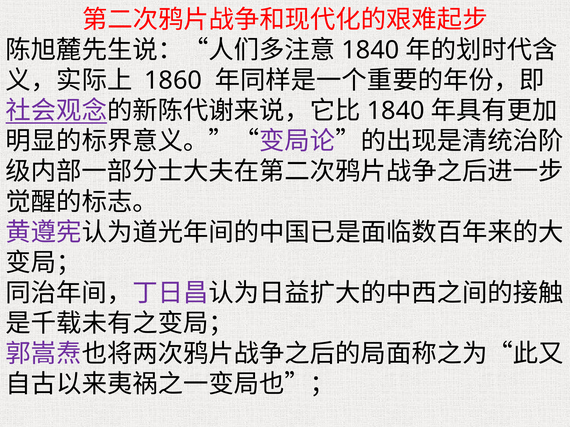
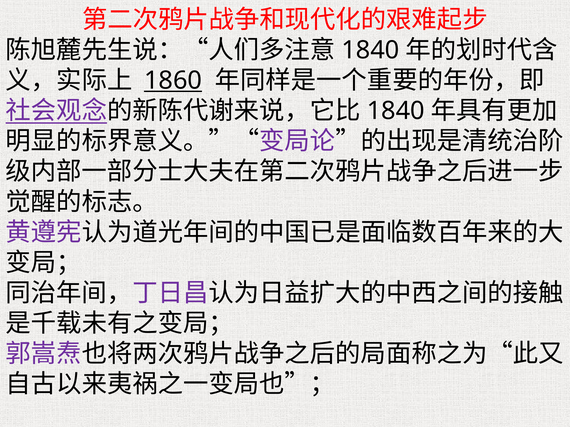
1860 underline: none -> present (173, 81)
